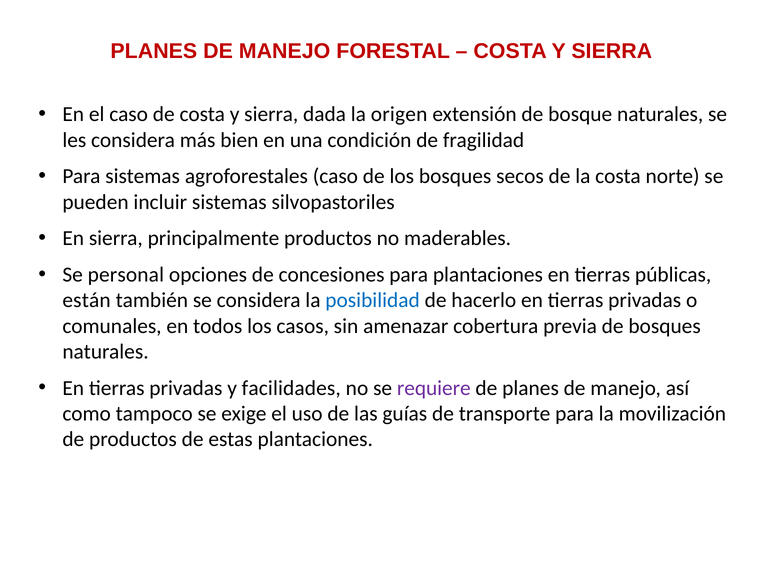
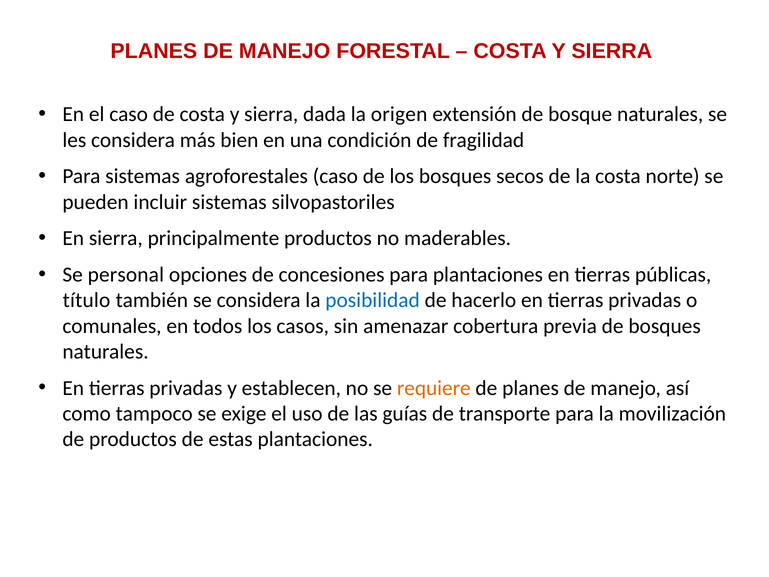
están: están -> título (87, 300)
facilidades: facilidades -> establecen (291, 388)
requiere colour: purple -> orange (434, 388)
